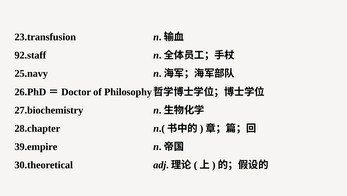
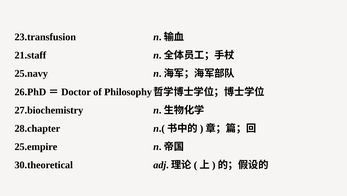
92.staff: 92.staff -> 21.staff (30, 55)
39.empire: 39.empire -> 25.empire (36, 146)
